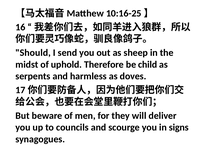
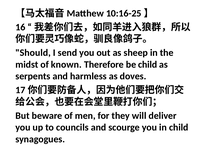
uphold: uphold -> known (66, 64)
in signs: signs -> child (179, 127)
